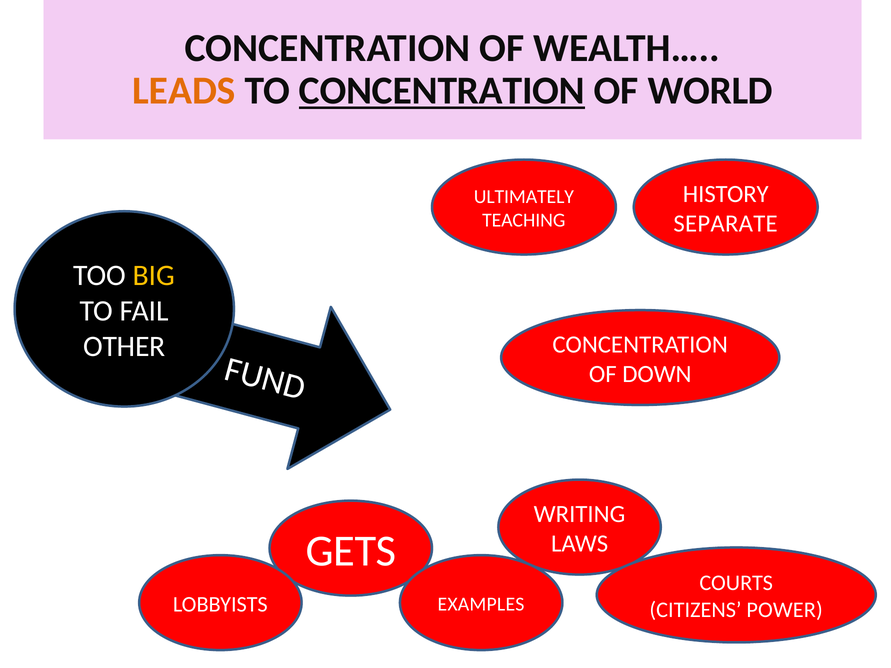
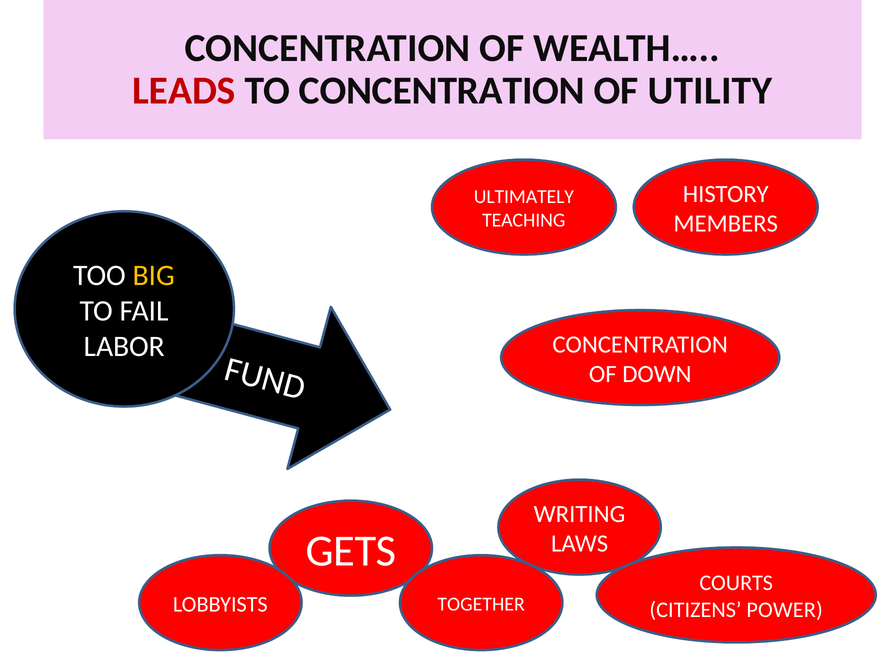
LEADS colour: orange -> red (184, 91)
CONCENTRATION underline: present -> none (442, 91)
WORLD: WORLD -> UTILITY (710, 91)
SEPARATE: SEPARATE -> MEMBERS (726, 224)
OTHER: OTHER -> LABOR (124, 347)
EXAMPLES: EXAMPLES -> TOGETHER (481, 604)
